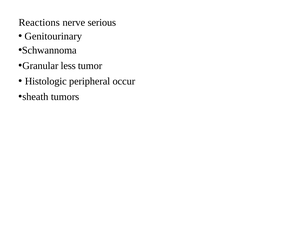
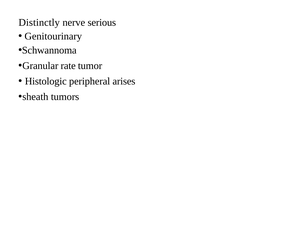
Reactions: Reactions -> Distinctly (39, 22)
less: less -> rate (68, 66)
occur: occur -> arises (124, 81)
